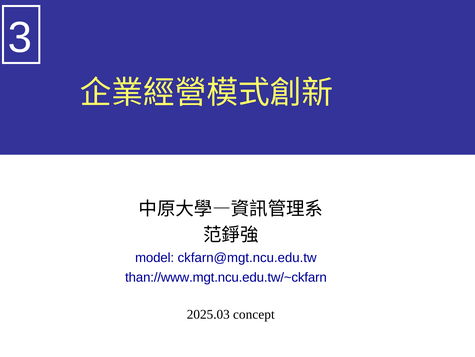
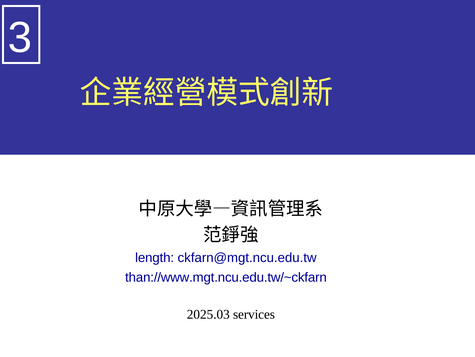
model: model -> length (155, 257)
concept: concept -> services (254, 314)
